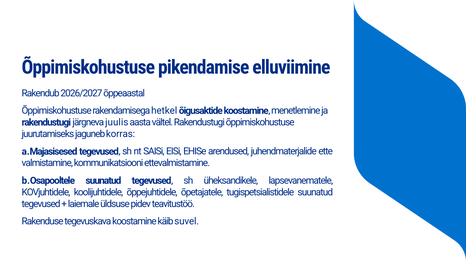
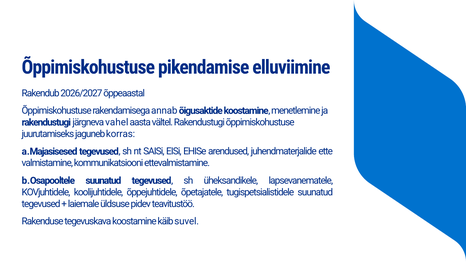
hetkel: hetkel -> annab (164, 111)
juulis: juulis -> vahel (117, 122)
